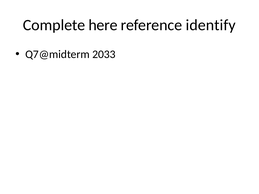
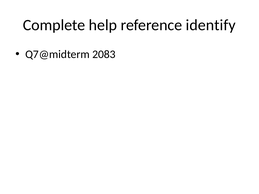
here: here -> help (103, 25)
2033: 2033 -> 2083 (104, 54)
